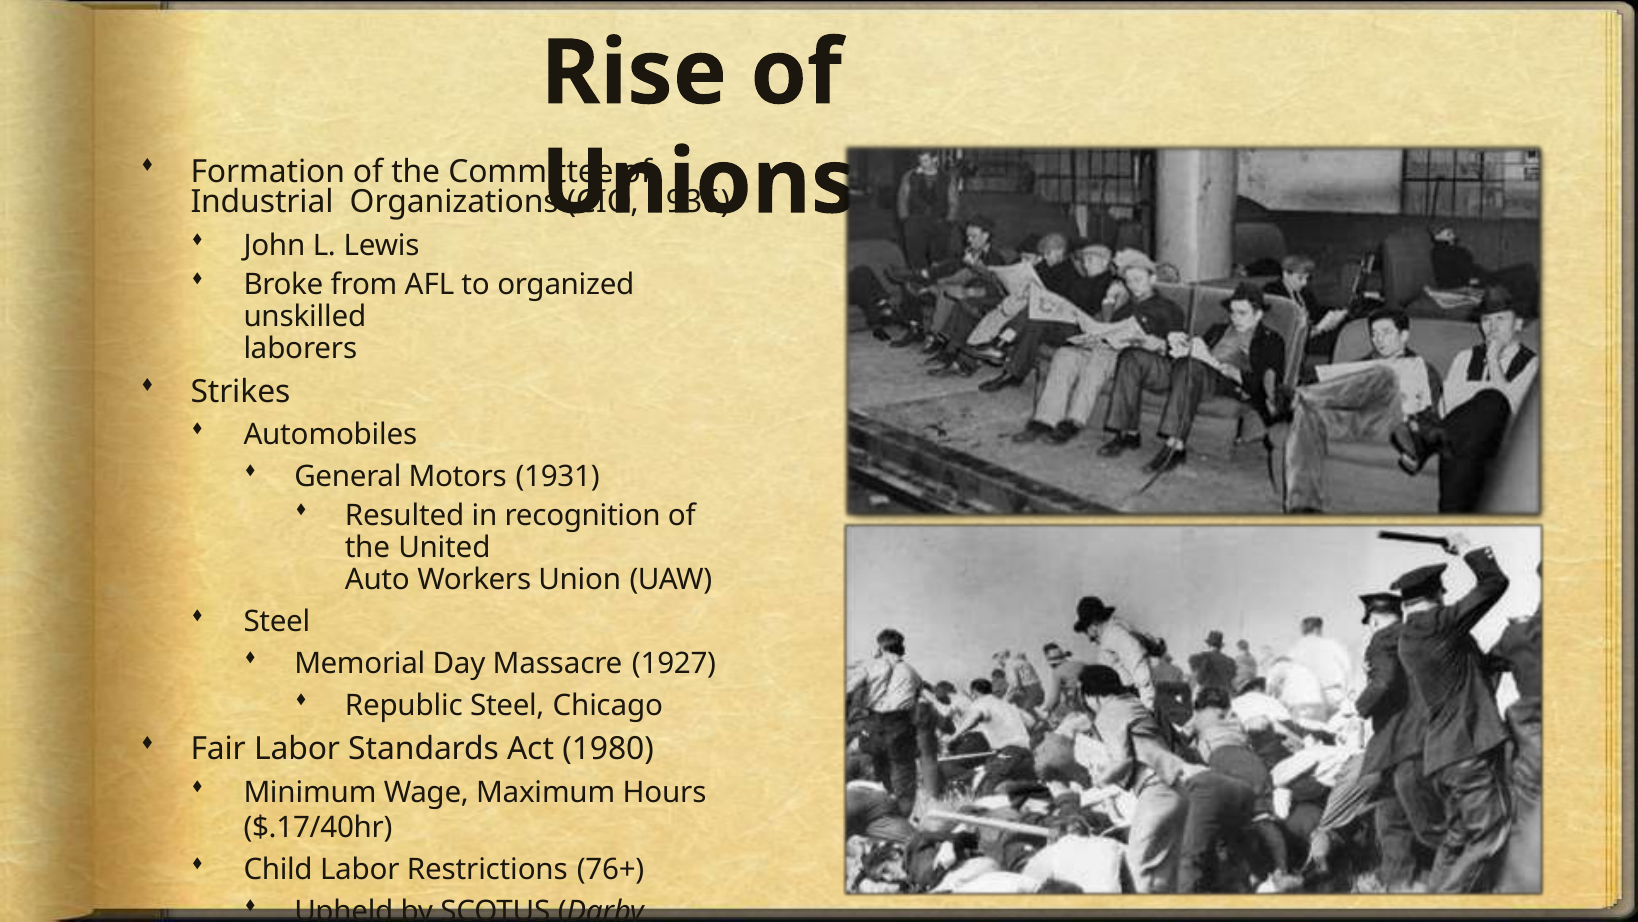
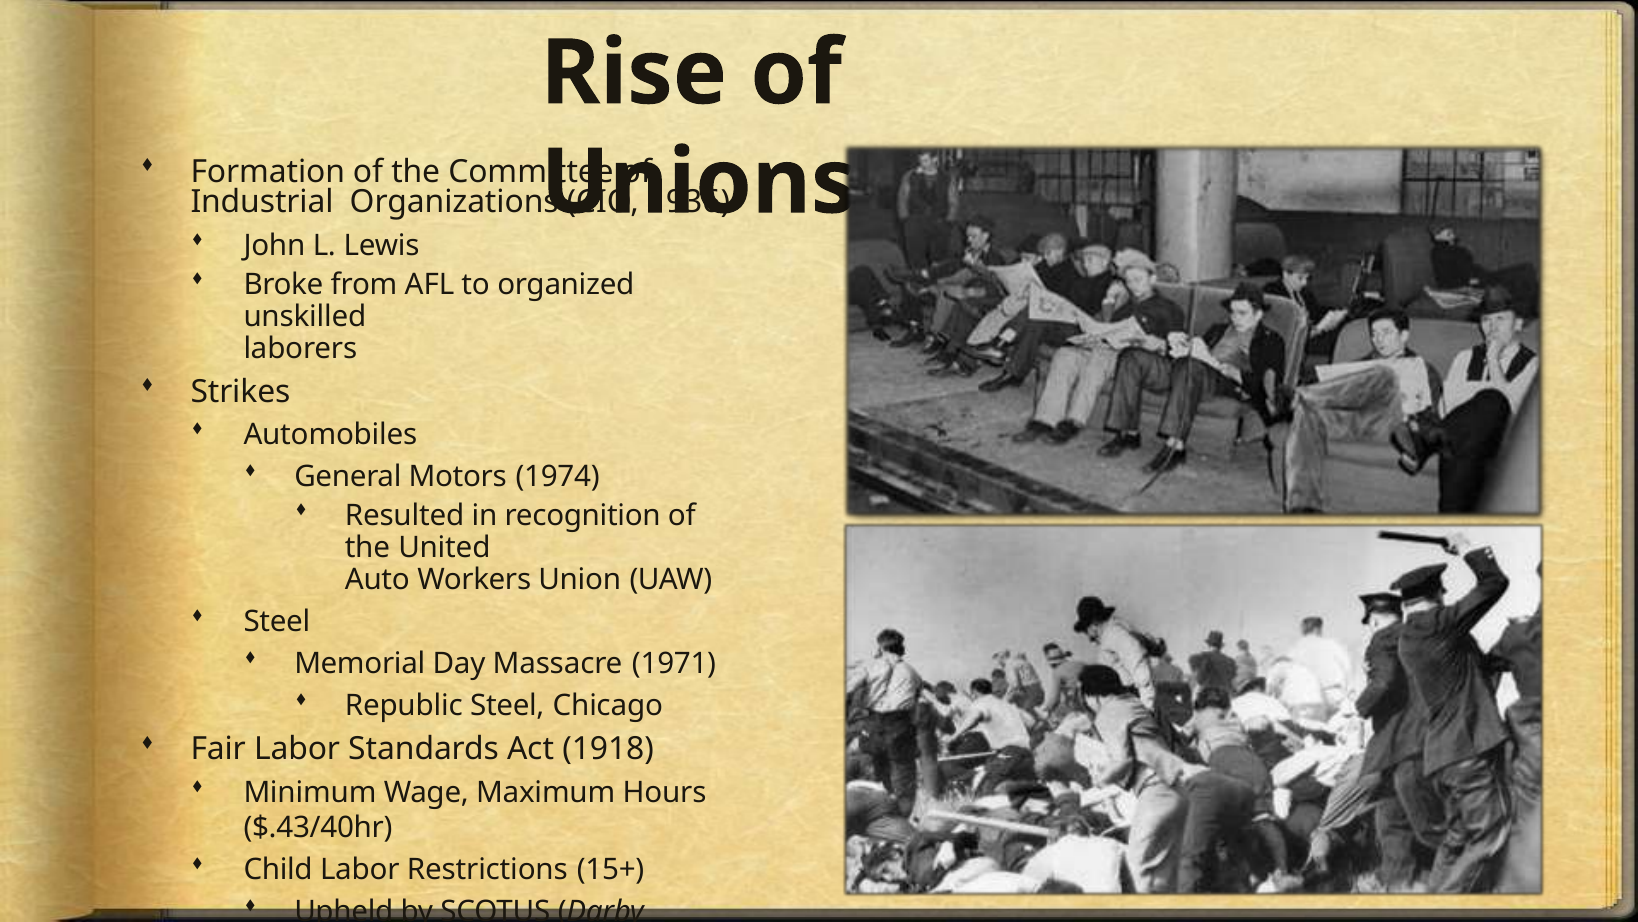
1931: 1931 -> 1974 (558, 477)
1927: 1927 -> 1971 (674, 663)
1980: 1980 -> 1918 (608, 748)
$.17/40hr: $.17/40hr -> $.43/40hr (318, 827)
76+: 76+ -> 15+ (611, 869)
